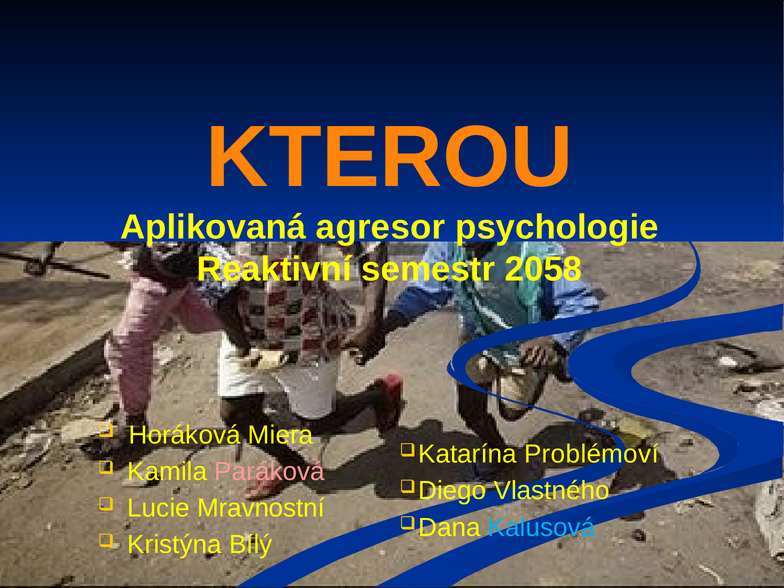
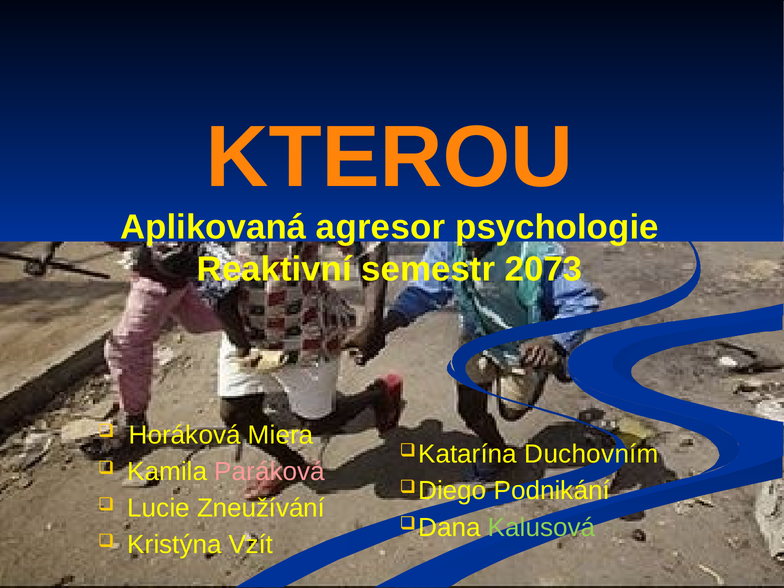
2058: 2058 -> 2073 (544, 269)
Problémoví: Problémoví -> Duchovním (592, 454)
Vlastného: Vlastného -> Podnikání (552, 491)
Mravnostní: Mravnostní -> Zneužívání (261, 508)
Kalusová colour: light blue -> light green (542, 527)
Bílý: Bílý -> Vzít (251, 545)
